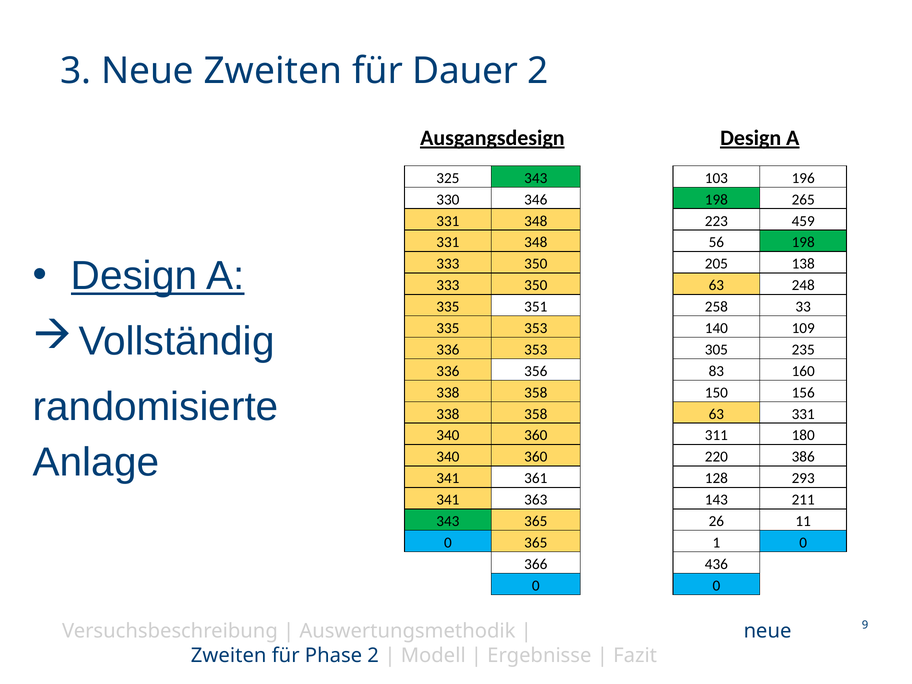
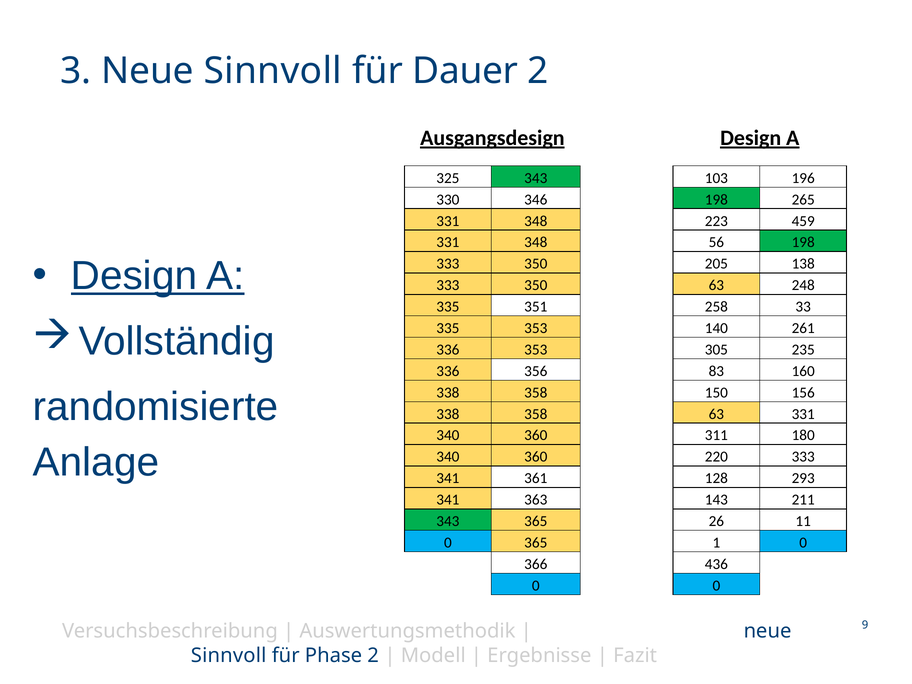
3 Neue Zweiten: Zweiten -> Sinnvoll (273, 71)
109: 109 -> 261 (803, 328)
220 386: 386 -> 333 (803, 457)
Zweiten: Zweiten -> Sinnvoll (229, 656)
